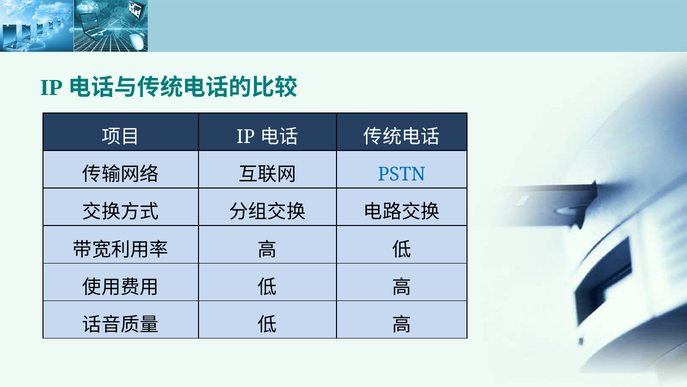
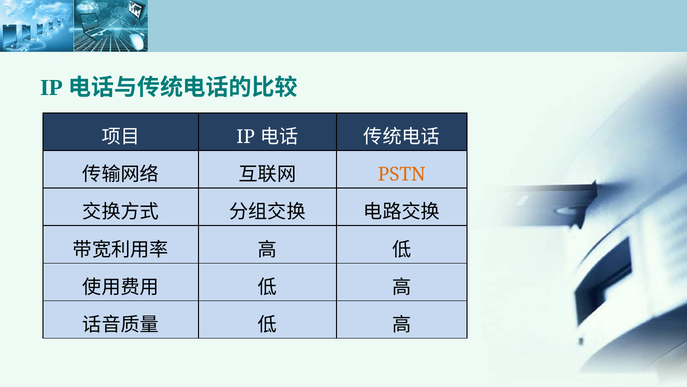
PSTN colour: blue -> orange (402, 174)
